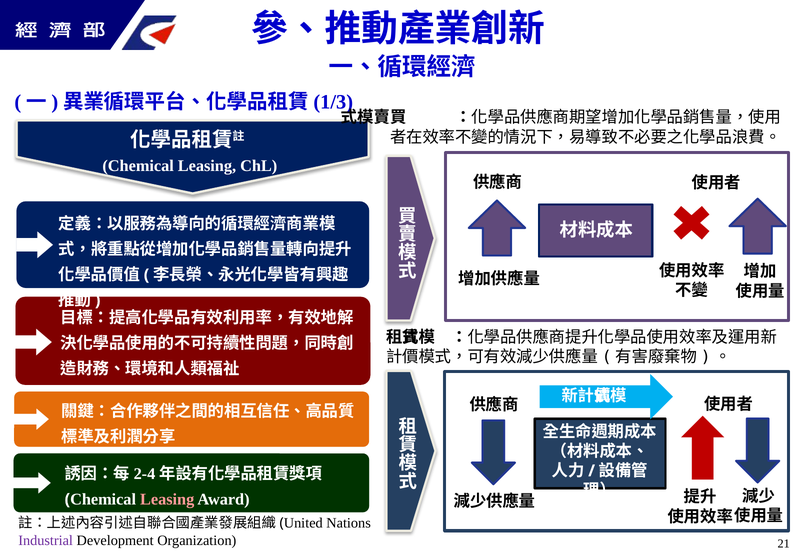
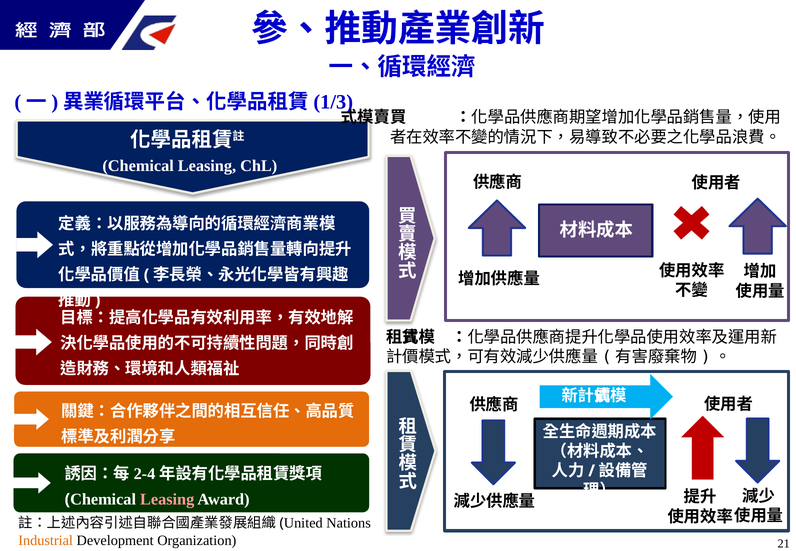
Industrial colour: purple -> orange (46, 540)
